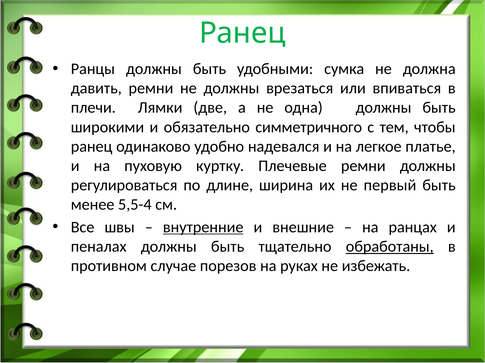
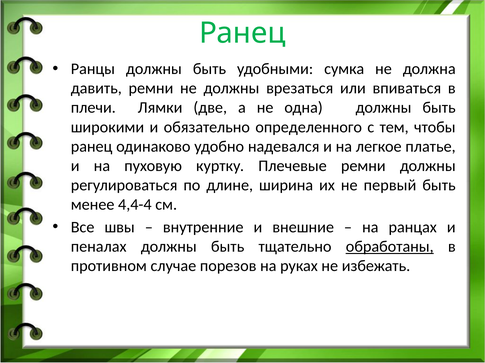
симметричного: симметричного -> определенного (309, 127)
5,5-4: 5,5-4 -> 4,4-4 (135, 205)
внутренние underline: present -> none (203, 228)
